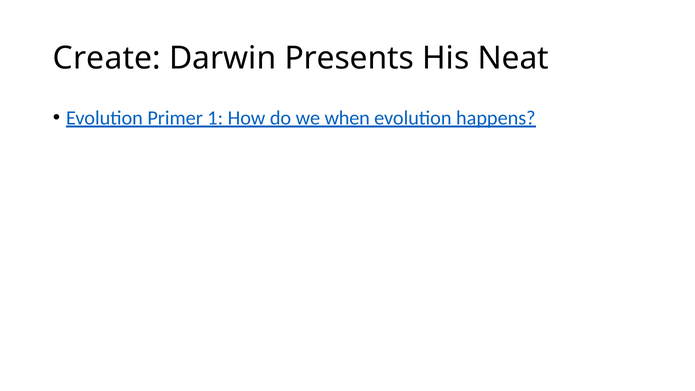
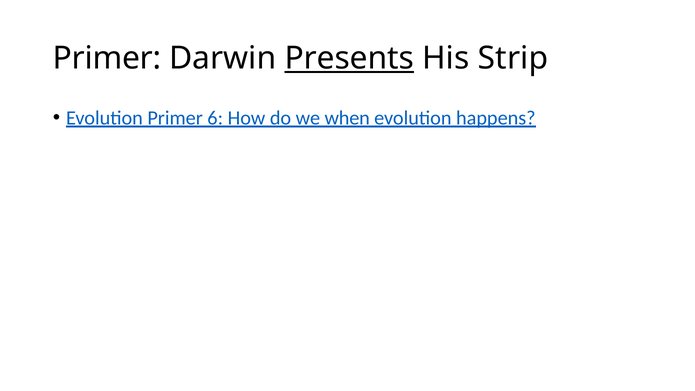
Create: Create -> Primer (107, 58)
Presents underline: none -> present (349, 58)
Neat: Neat -> Strip (513, 58)
1: 1 -> 6 (215, 118)
